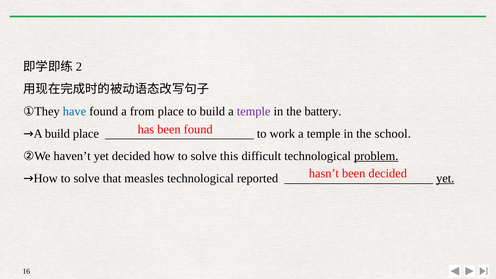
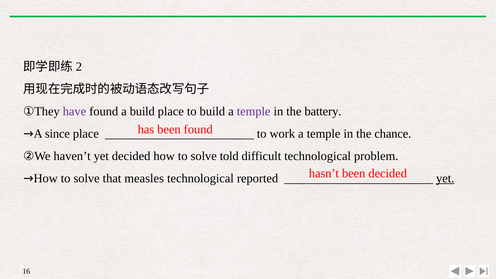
have colour: blue -> purple (74, 111)
a from: from -> build (142, 111)
→A build: build -> since (57, 134)
school: school -> chance (393, 134)
this: this -> told (229, 156)
problem underline: present -> none (376, 156)
